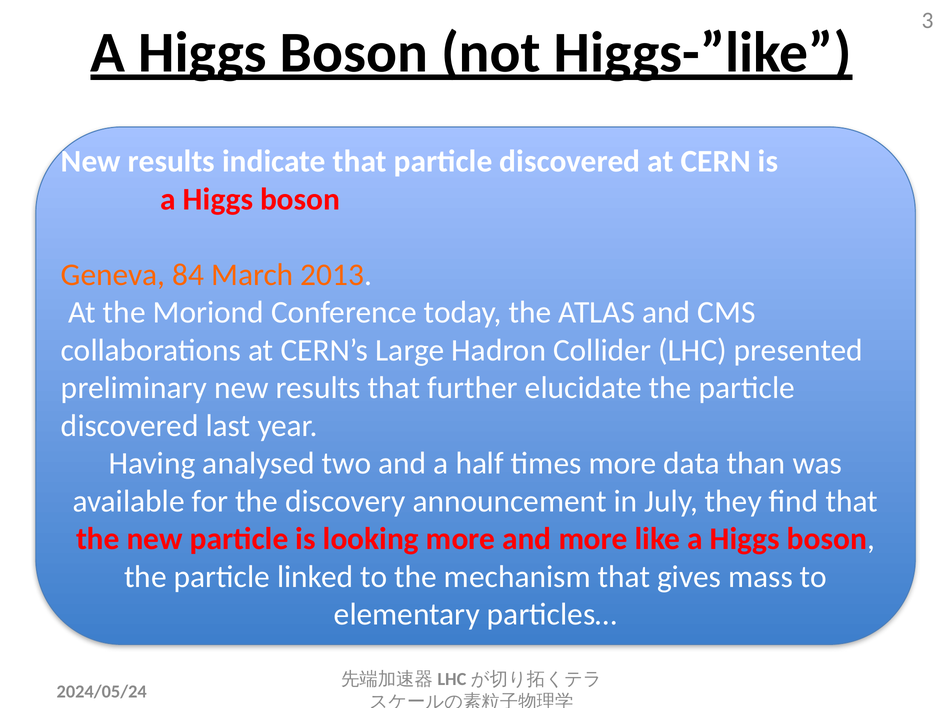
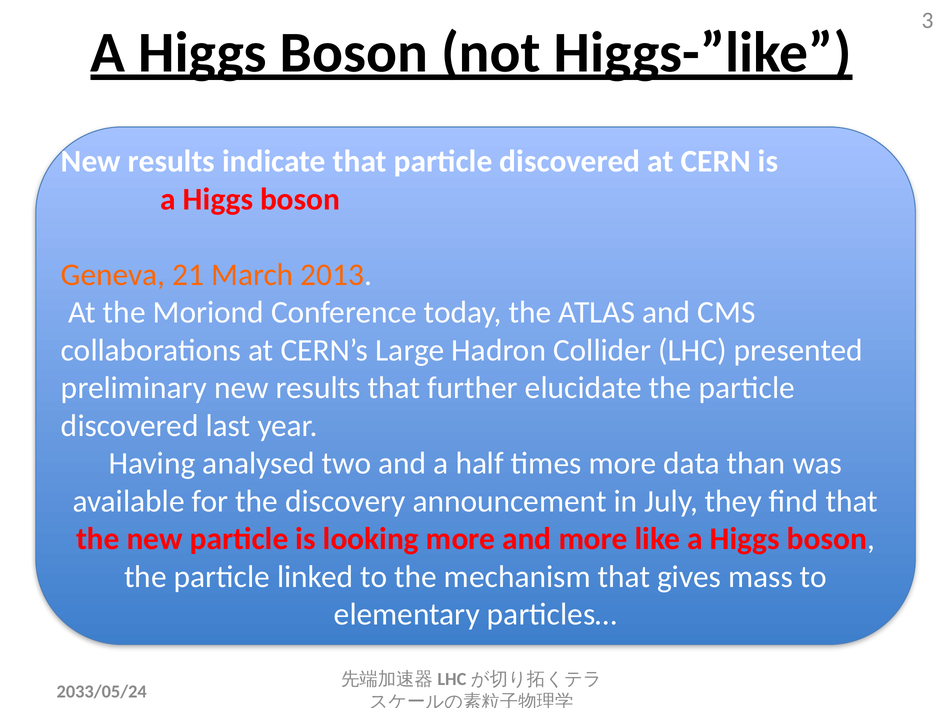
84: 84 -> 21 (188, 274)
2024/05/24: 2024/05/24 -> 2033/05/24 (102, 691)
